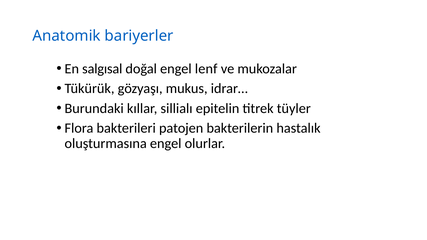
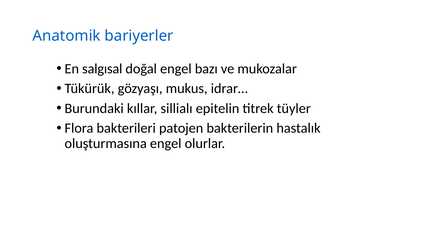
lenf: lenf -> bazı (206, 69)
